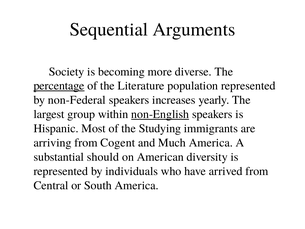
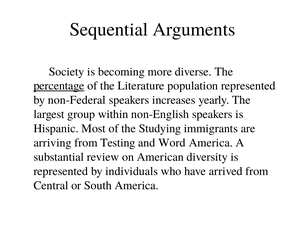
non-English underline: present -> none (160, 114)
Cogent: Cogent -> Testing (118, 143)
Much: Much -> Word (172, 143)
should: should -> review (103, 157)
